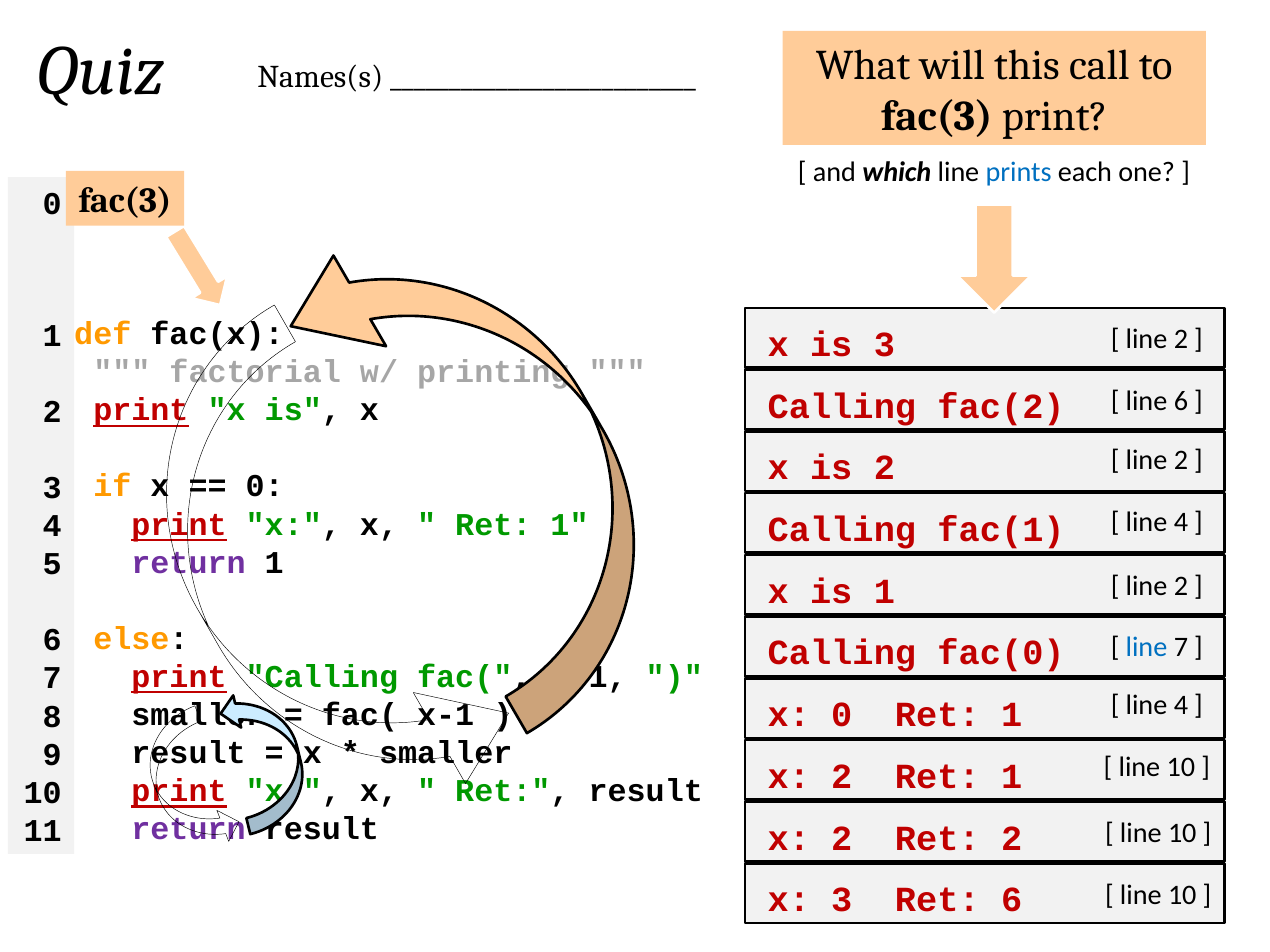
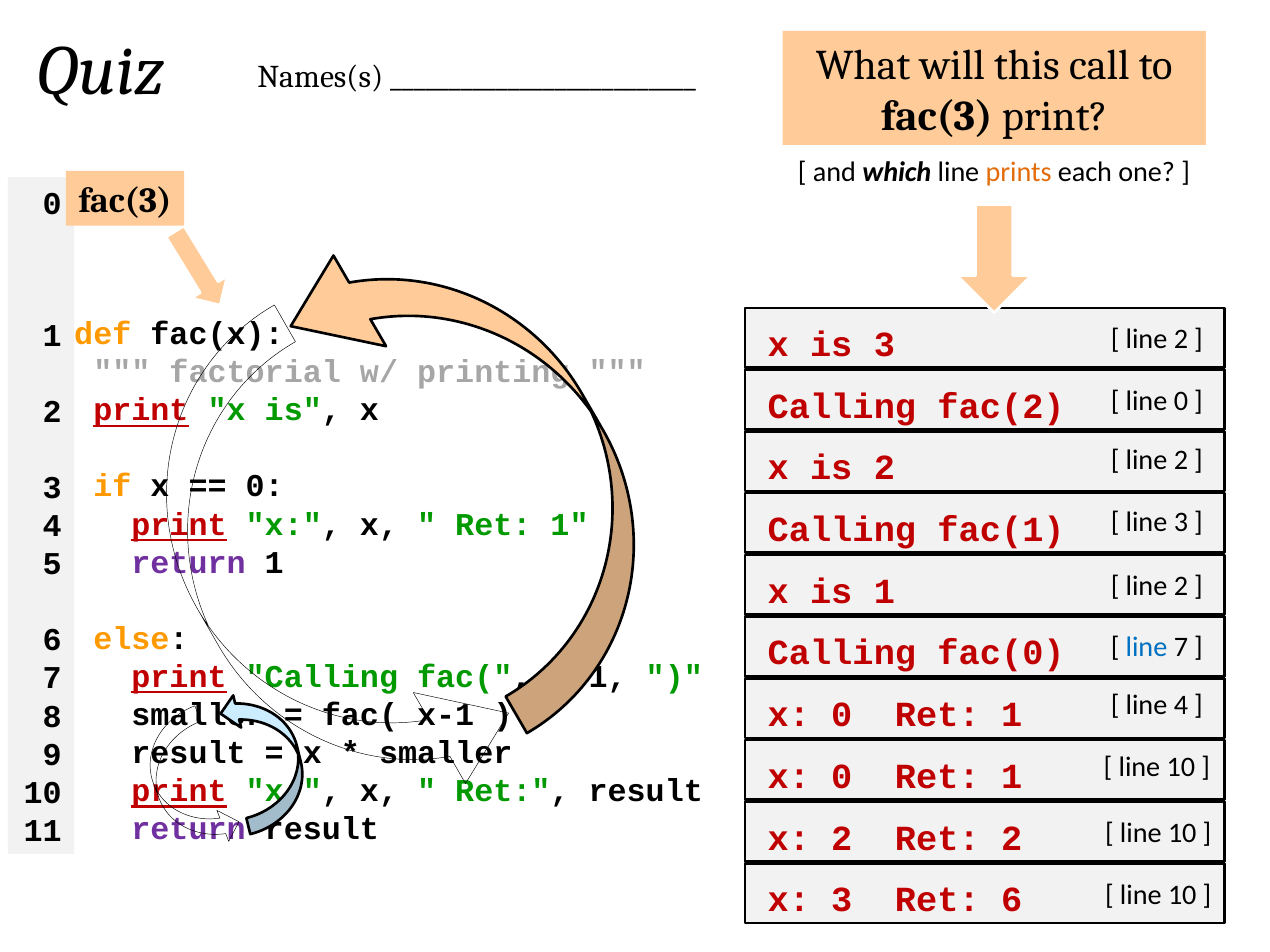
prints colour: blue -> orange (1019, 173)
line 6: 6 -> 0 (1181, 401)
4: 4 -> 3 (1181, 523)
2: 2 -> 0 (842, 777)
